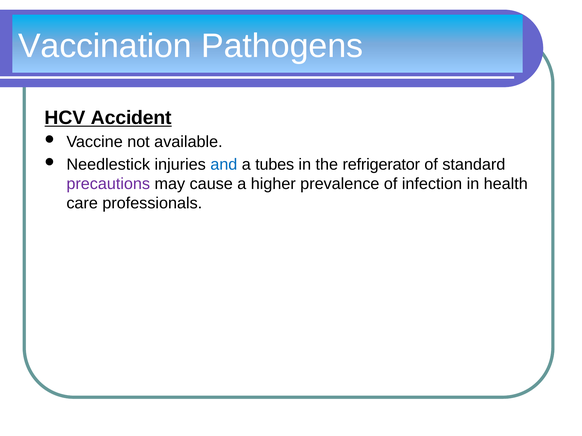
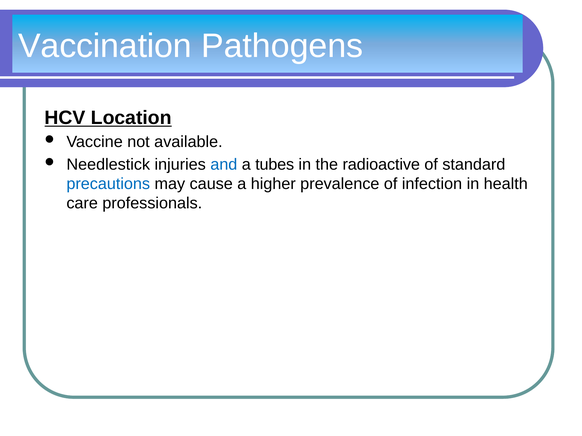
Accident: Accident -> Location (131, 118)
refrigerator: refrigerator -> radioactive (381, 165)
precautions colour: purple -> blue (108, 184)
